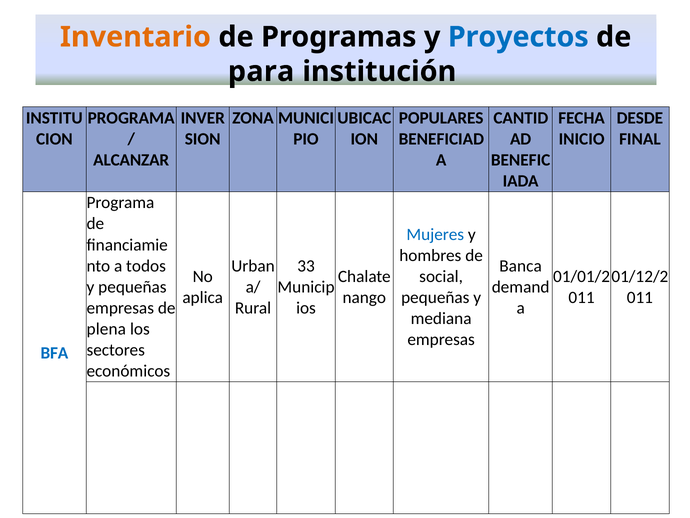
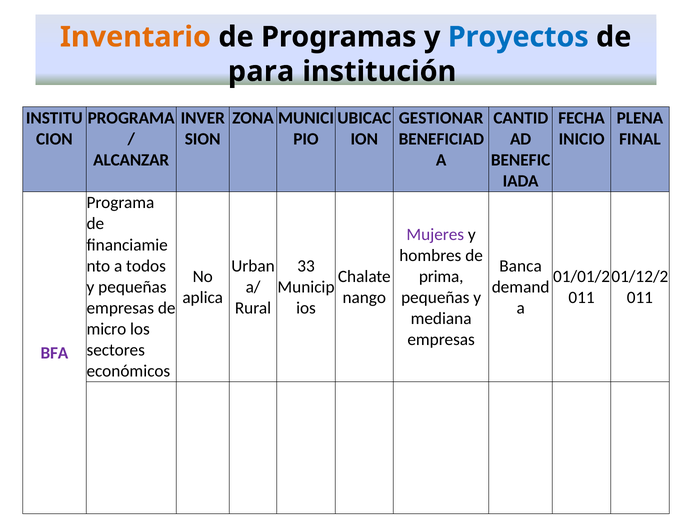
POPULARES: POPULARES -> GESTIONAR (441, 118)
DESDE: DESDE -> PLENA (640, 118)
Mujeres colour: blue -> purple (435, 234)
social: social -> prima (441, 276)
plena: plena -> micro (106, 329)
BFA colour: blue -> purple (54, 353)
